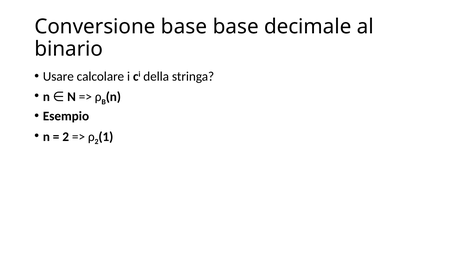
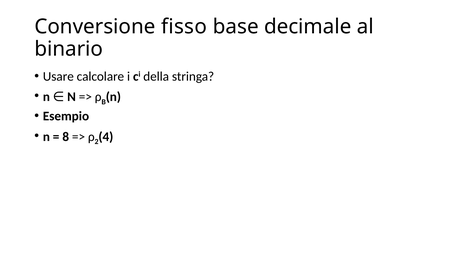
Conversione base: base -> fisso (184, 27)
2: 2 -> 8 (66, 136)
1: 1 -> 4 (106, 136)
